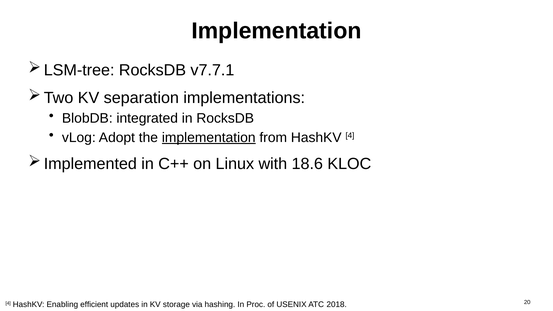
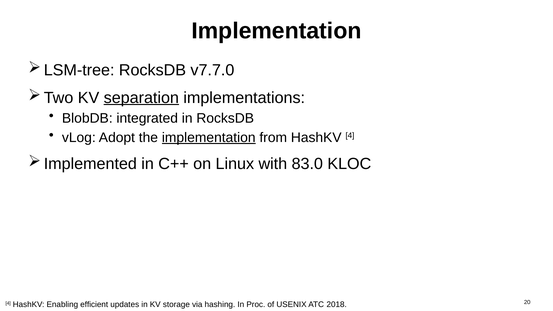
v7.7.1: v7.7.1 -> v7.7.0 (212, 70)
separation underline: none -> present (141, 98)
18.6: 18.6 -> 83.0 (307, 164)
